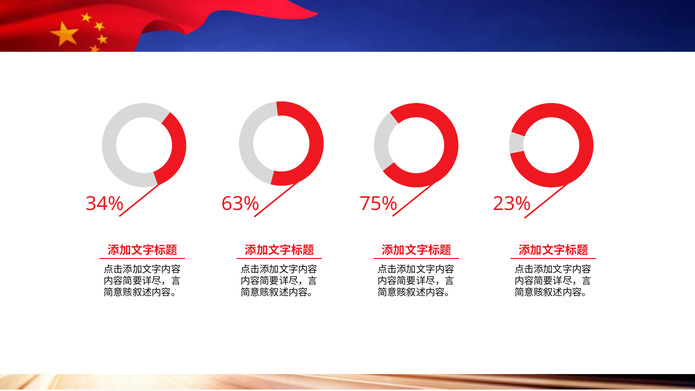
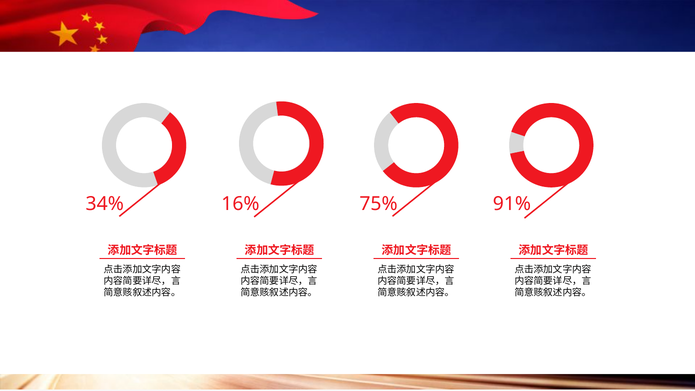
63%: 63% -> 16% (240, 204)
23%: 23% -> 91% (512, 204)
